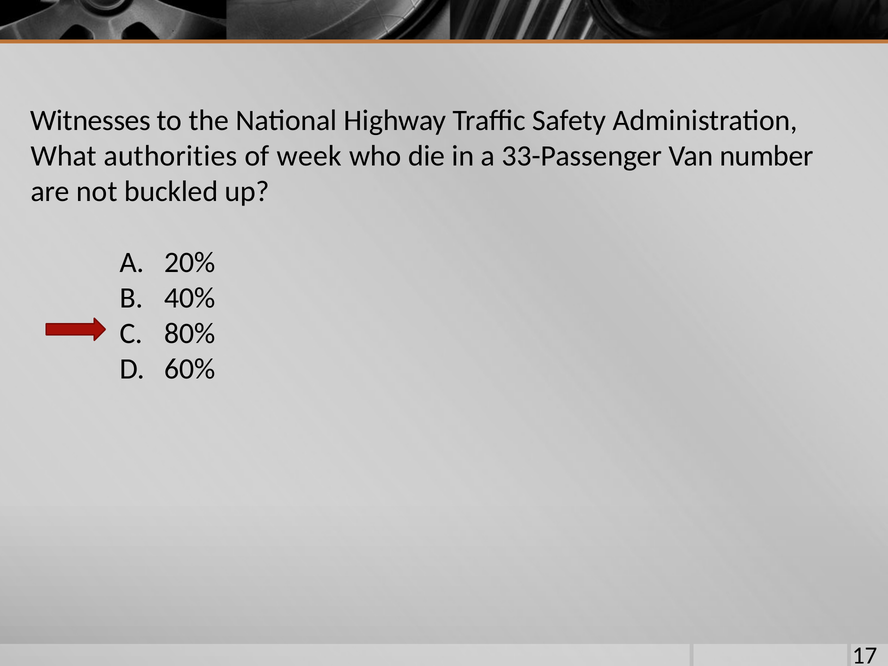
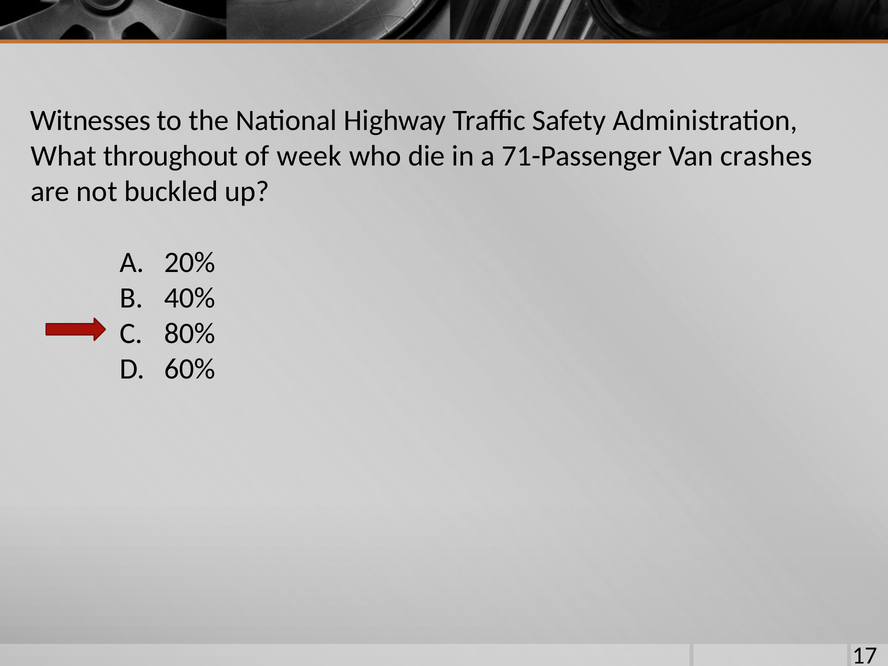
authorities: authorities -> throughout (171, 156)
33-Passenger: 33-Passenger -> 71-Passenger (582, 156)
number: number -> crashes (766, 156)
